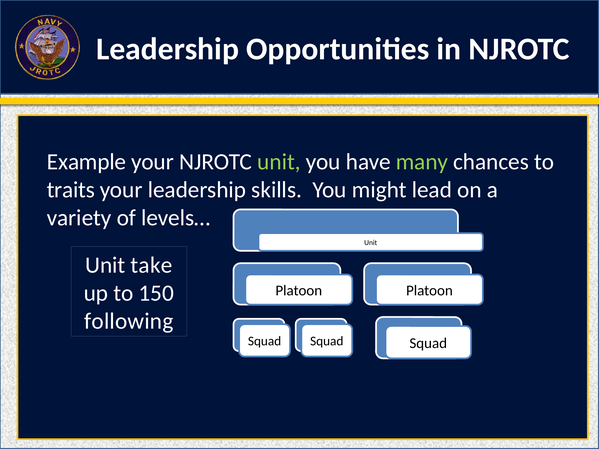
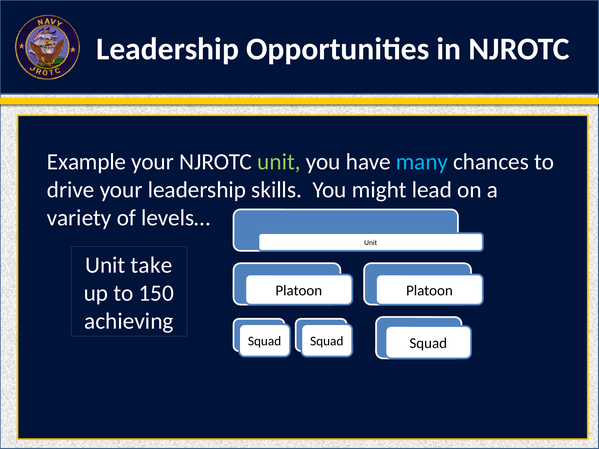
many colour: light green -> light blue (422, 162)
traits: traits -> drive (71, 190)
following: following -> achieving (129, 321)
